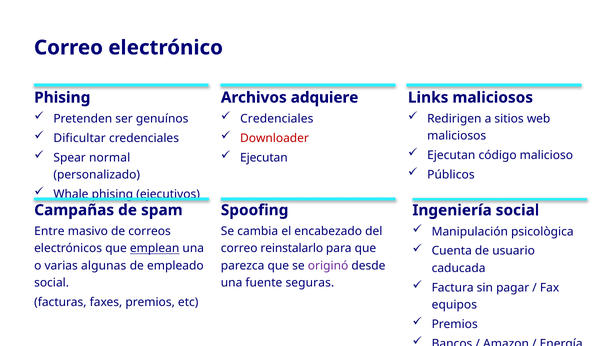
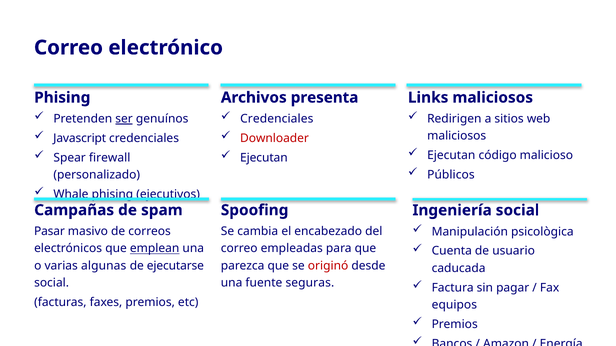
adquiere: adquiere -> presenta (325, 98)
ser underline: none -> present (124, 119)
Dificultar: Dificultar -> Javascript (80, 139)
normal: normal -> firewall (110, 158)
Entre: Entre -> Pasar (49, 232)
reinstalarlo: reinstalarlo -> empleadas (292, 249)
empleado: empleado -> ejecutarse (175, 266)
originó colour: purple -> red (328, 266)
